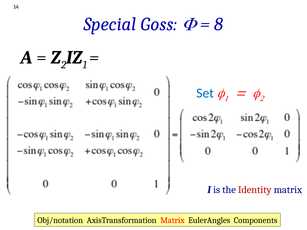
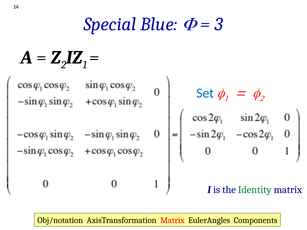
Goss: Goss -> Blue (159, 24)
8: 8 -> 3 (219, 24)
Identity colour: red -> green (255, 190)
